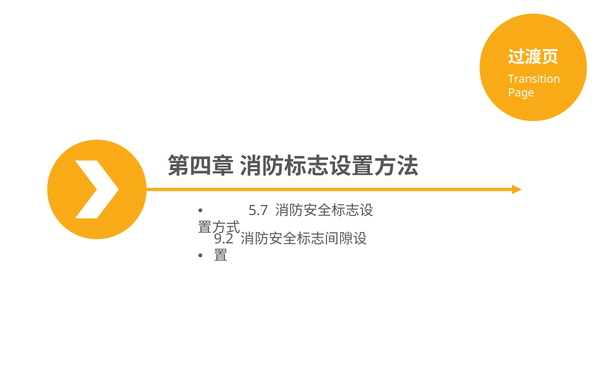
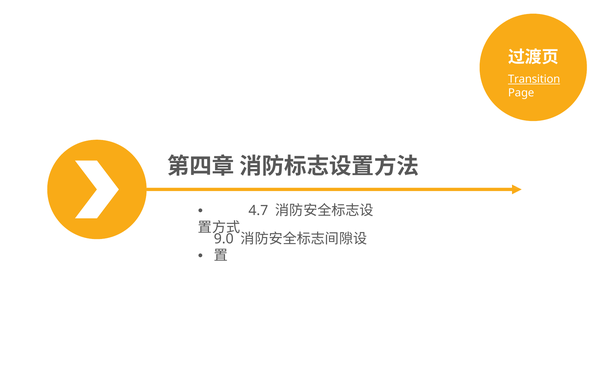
Transition underline: none -> present (534, 79)
5.7: 5.7 -> 4.7 (258, 210)
9.2: 9.2 -> 9.0 (224, 239)
